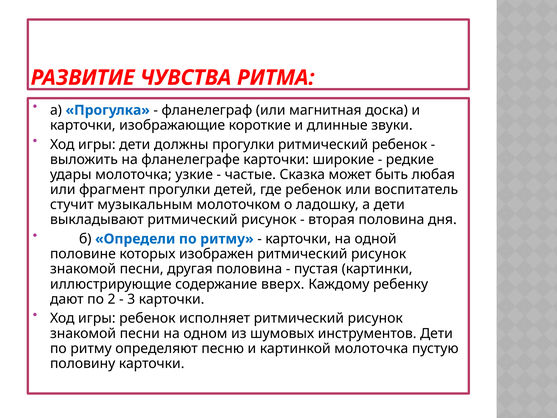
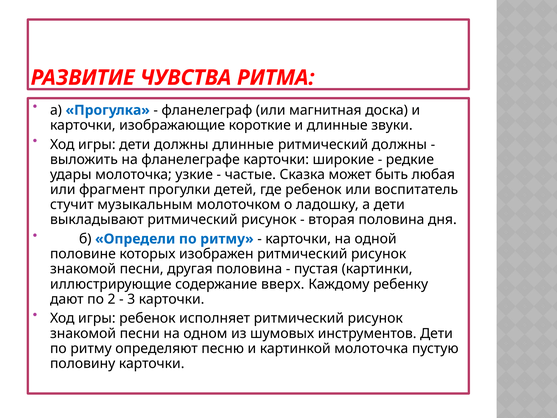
должны прогулки: прогулки -> длинные (243, 144)
ритмический ребенок: ребенок -> должны (399, 144)
